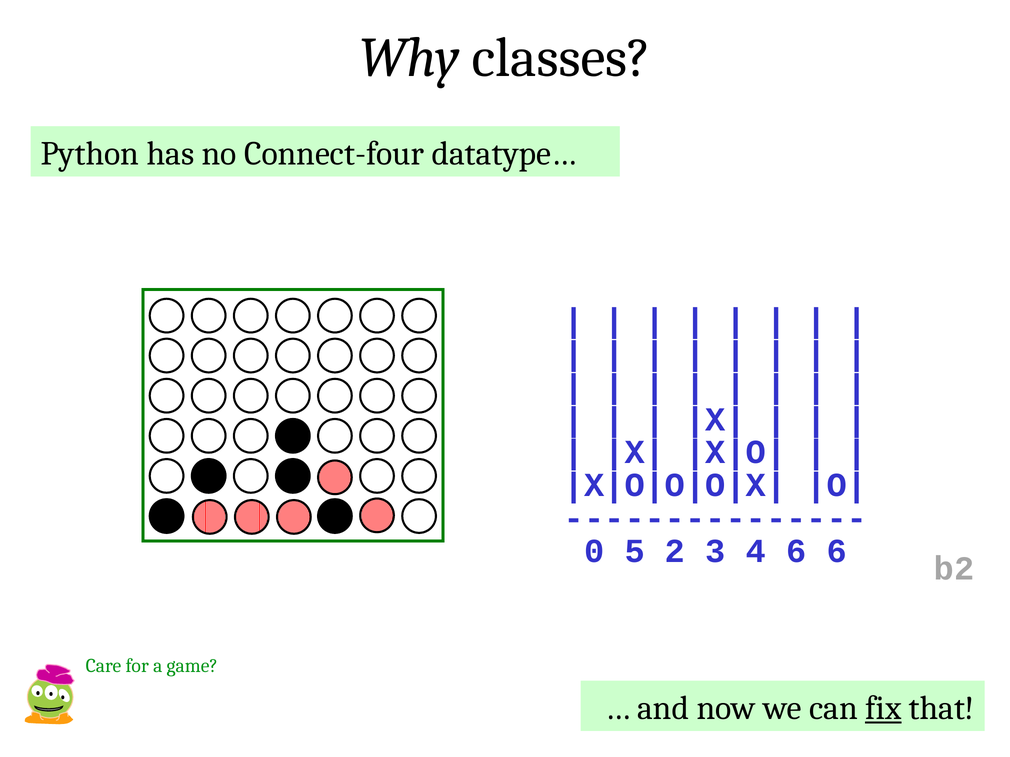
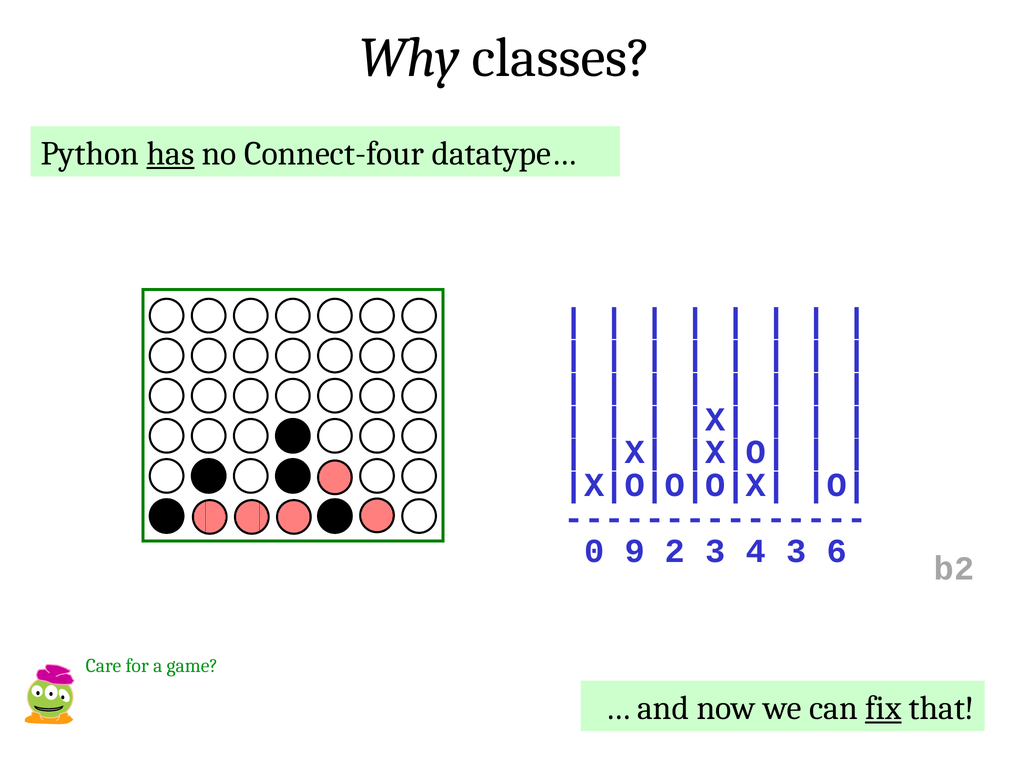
has underline: none -> present (170, 154)
5: 5 -> 9 (635, 552)
4 6: 6 -> 3 (796, 552)
